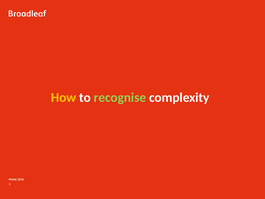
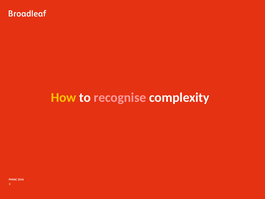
recognise colour: light green -> pink (120, 97)
